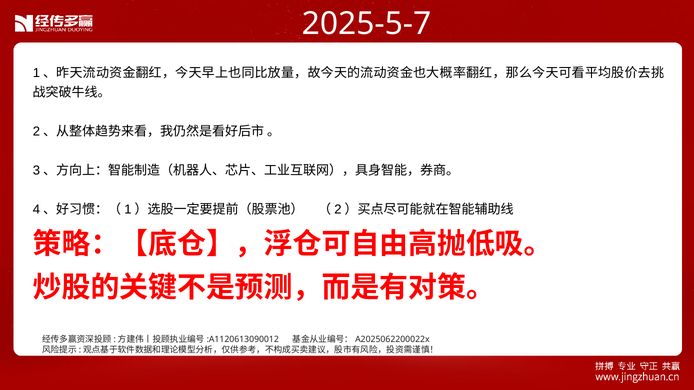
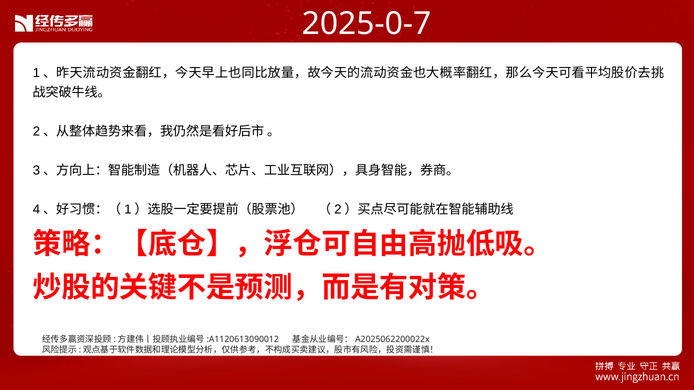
2025-5-7: 2025-5-7 -> 2025-0-7 (367, 24)
